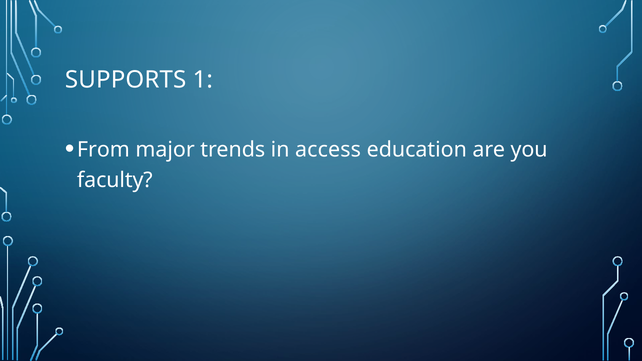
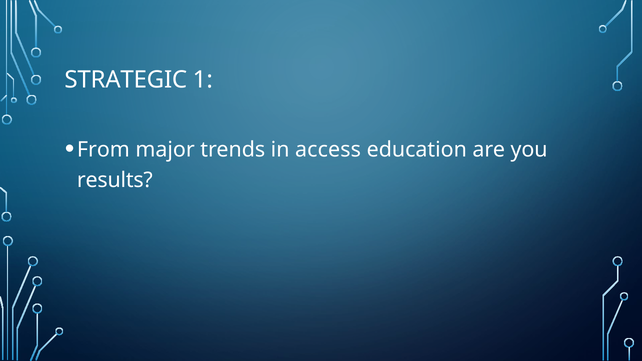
SUPPORTS: SUPPORTS -> STRATEGIC (126, 80)
faculty: faculty -> results (115, 180)
